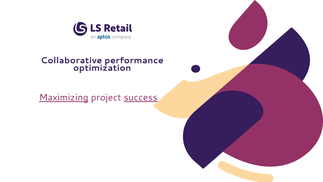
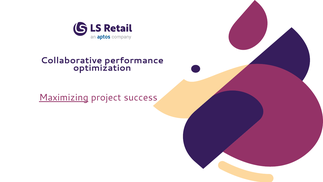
success underline: present -> none (141, 97)
